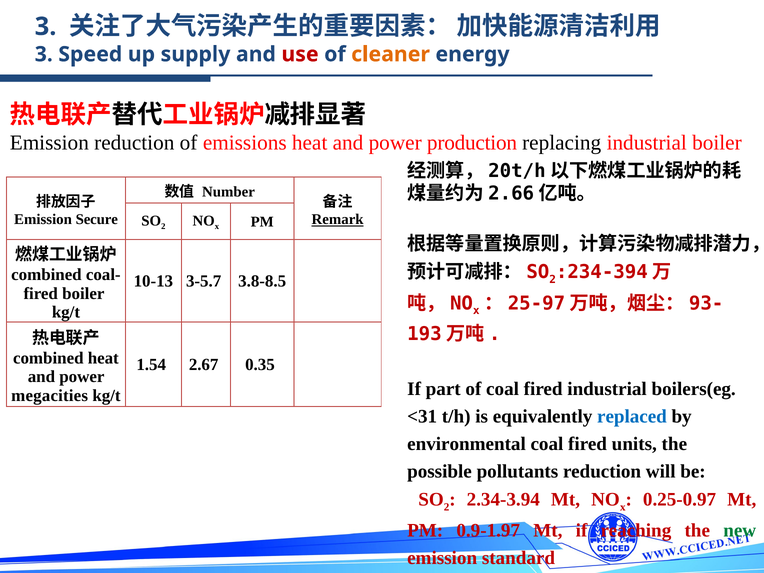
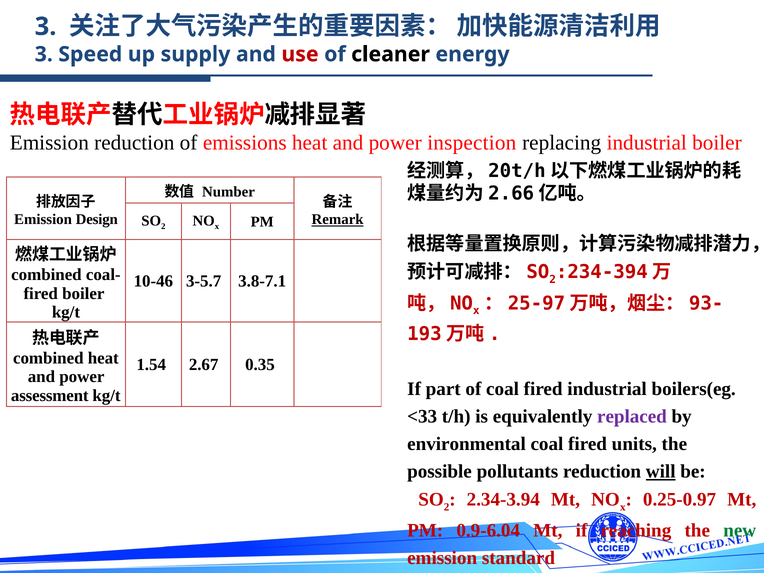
cleaner colour: orange -> black (391, 54)
production: production -> inspection (472, 143)
Secure: Secure -> Design (97, 220)
10-13: 10-13 -> 10-46 (153, 281)
3.8-8.5: 3.8-8.5 -> 3.8-7.1 (262, 281)
megacities: megacities -> assessment (50, 396)
<31: <31 -> <33 (422, 417)
replaced colour: blue -> purple (632, 417)
will underline: none -> present (661, 471)
0.9-1.97: 0.9-1.97 -> 0.9-6.04 (488, 530)
